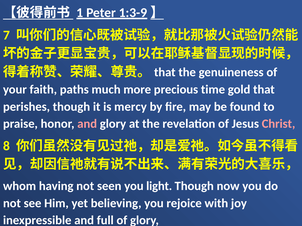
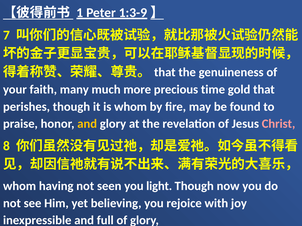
paths: paths -> many (74, 90)
is mercy: mercy -> whom (131, 107)
and colour: pink -> yellow (87, 124)
